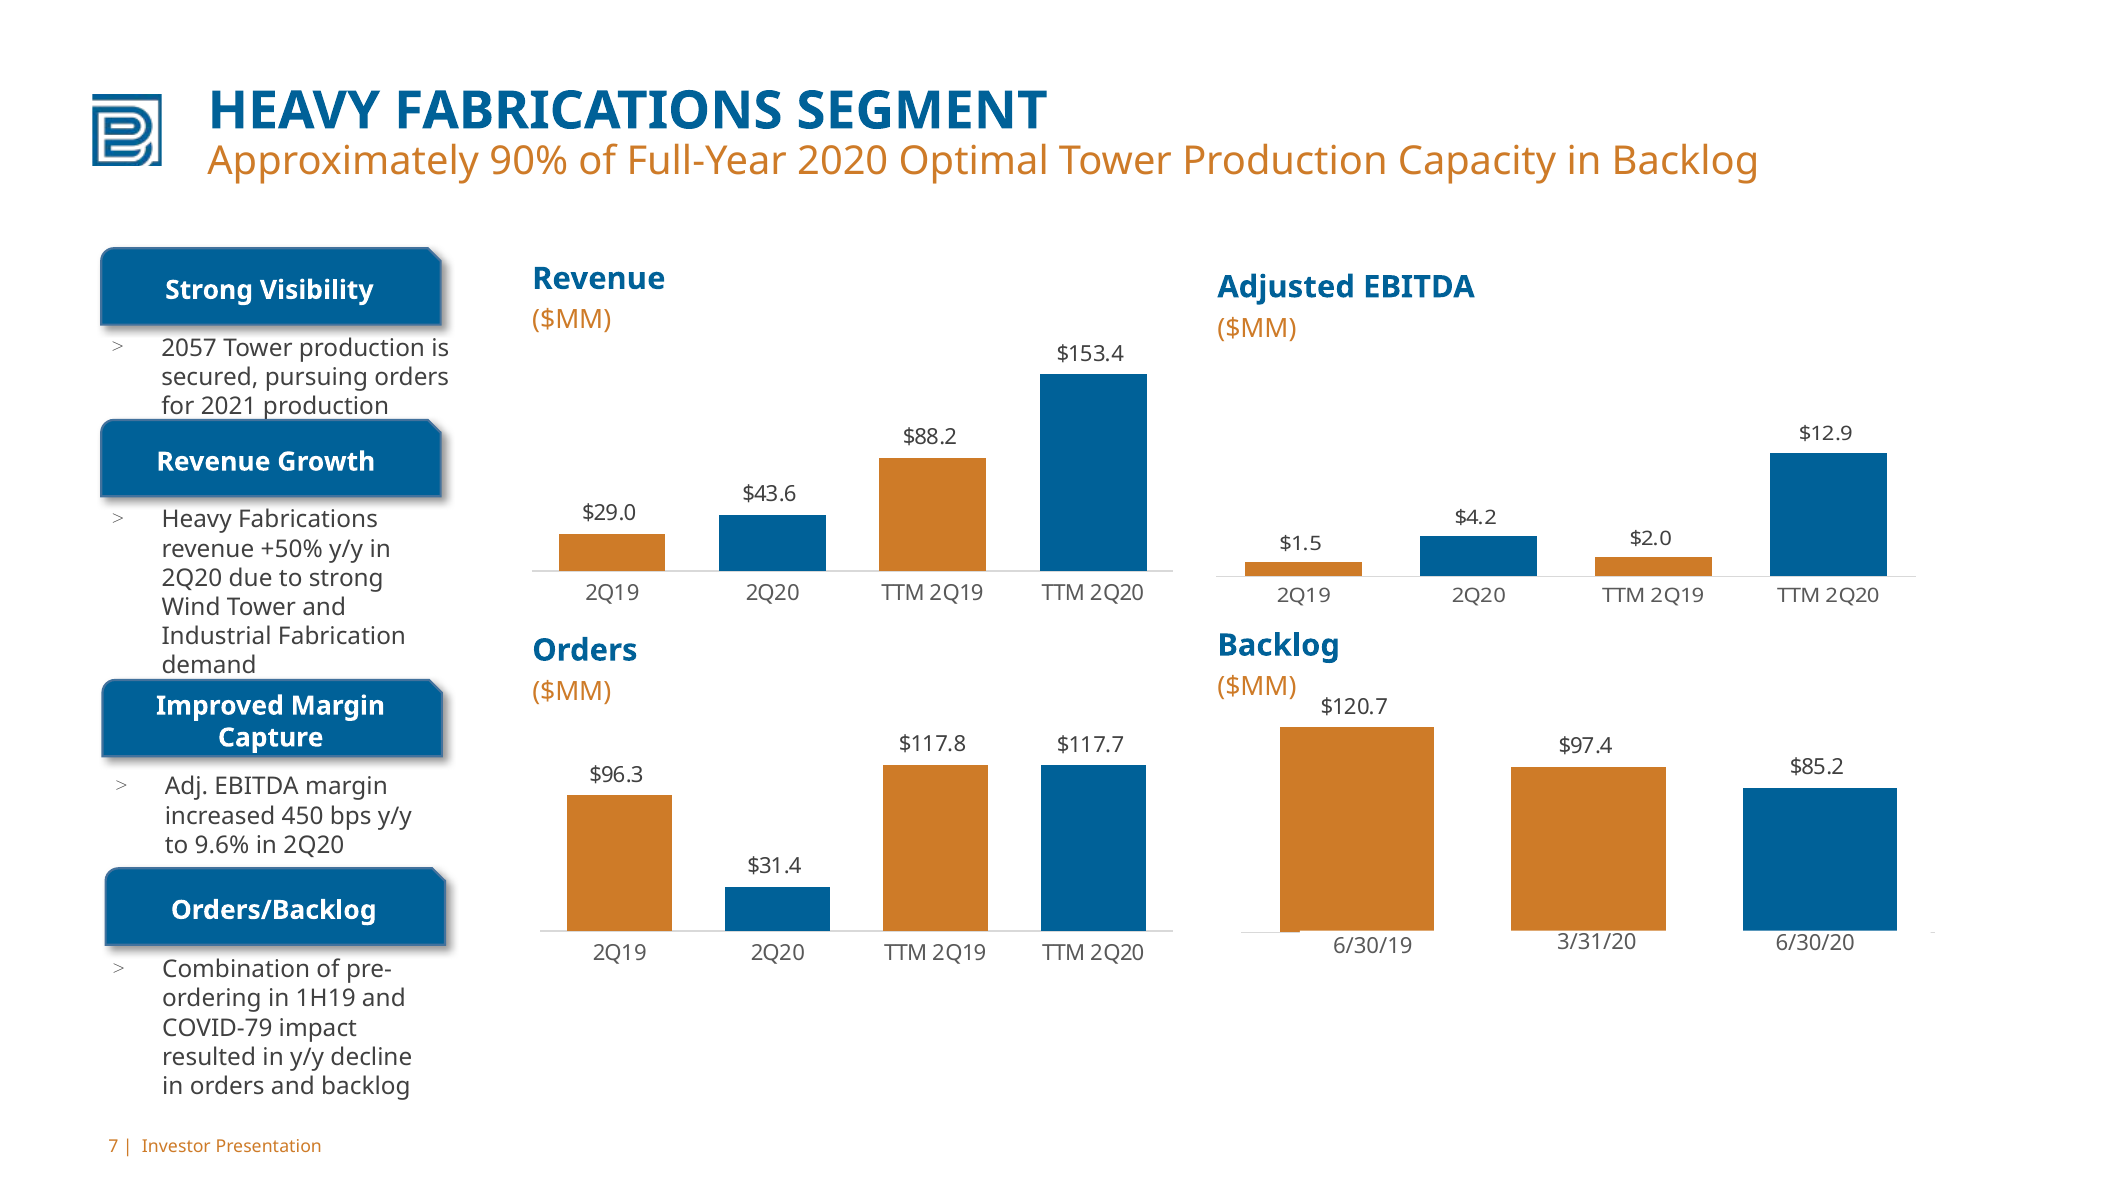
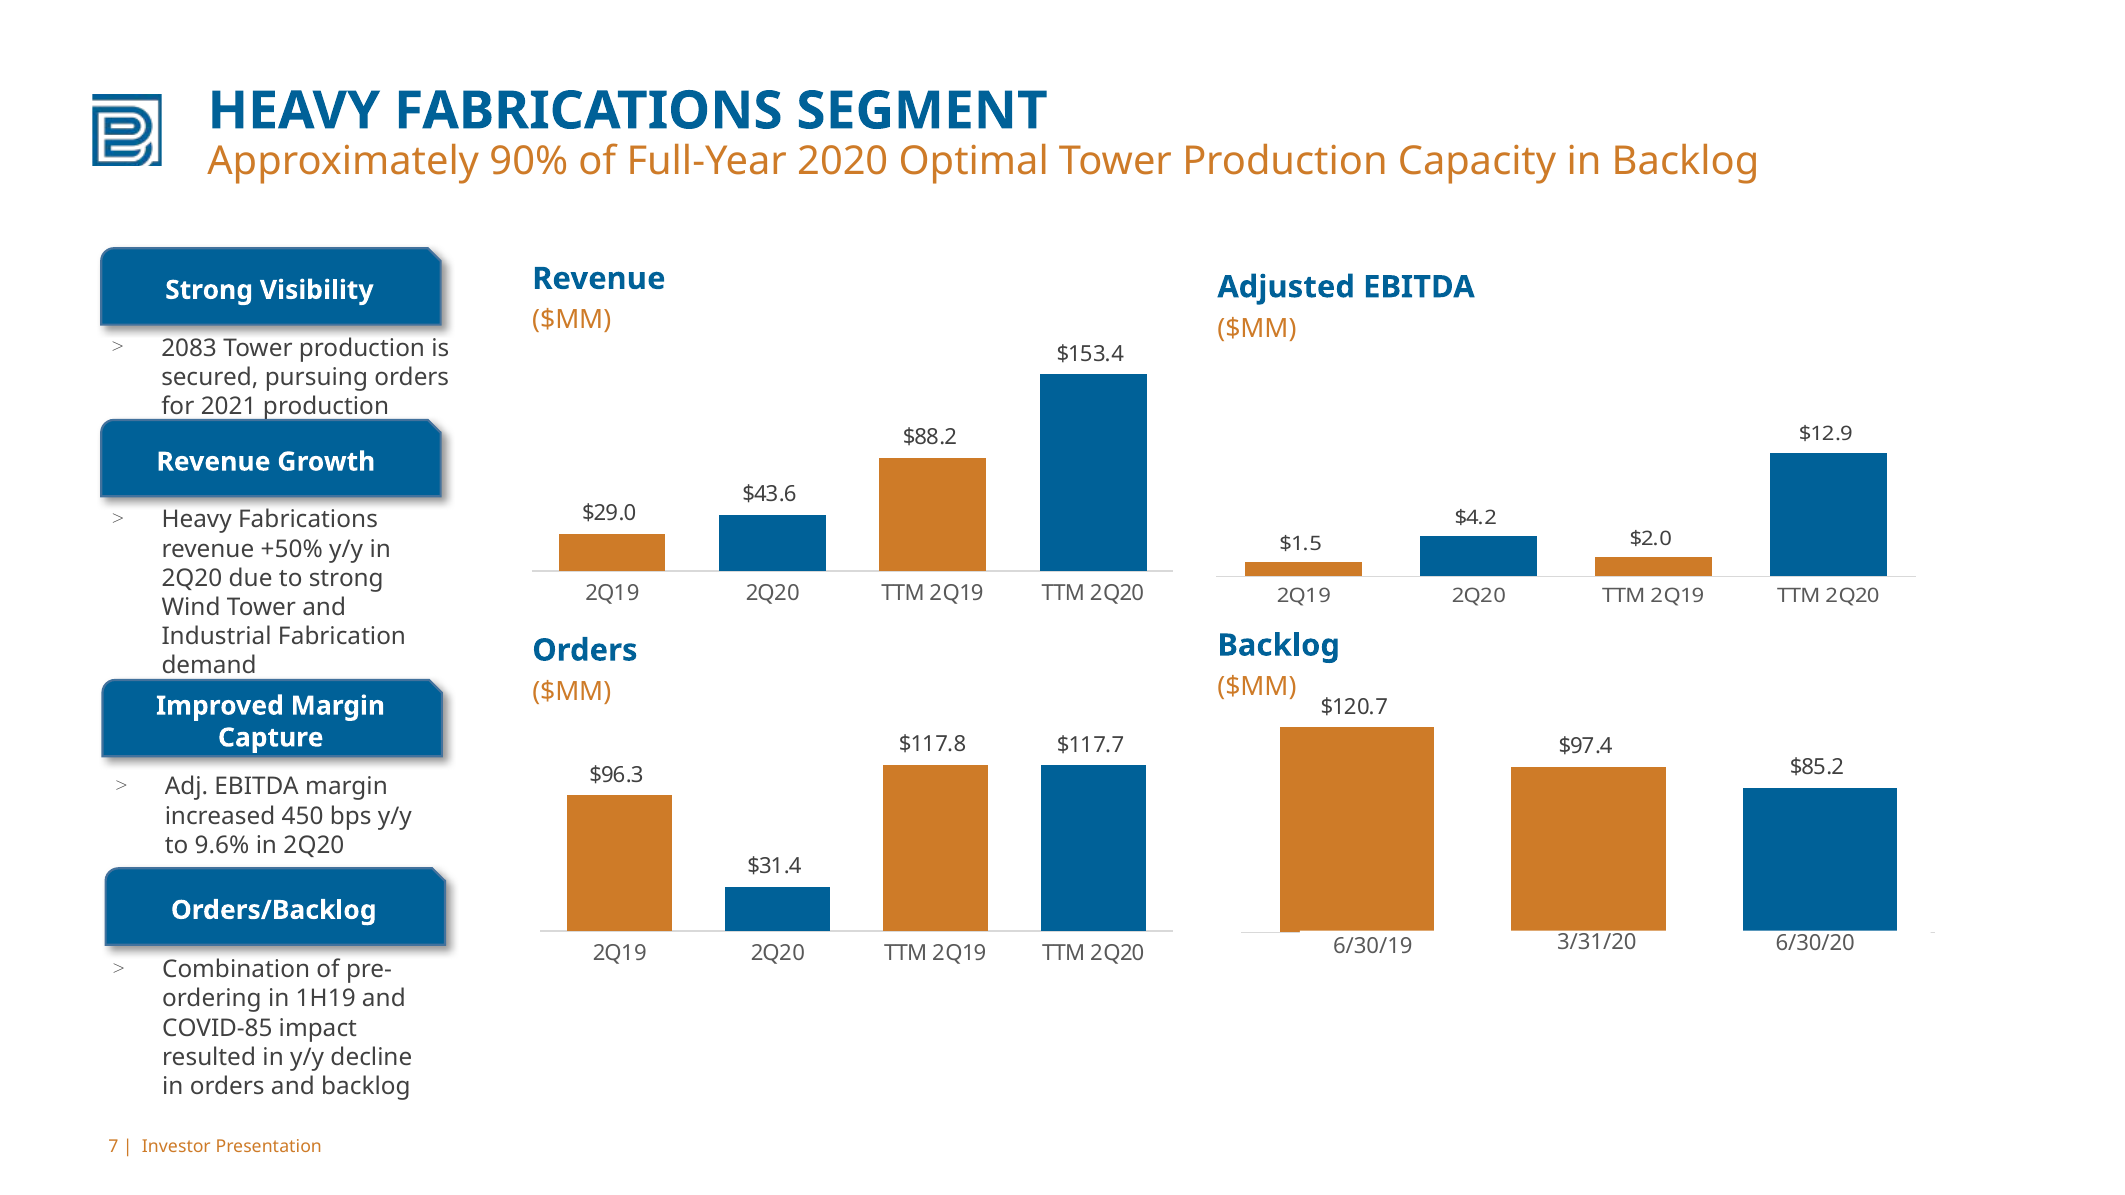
2057: 2057 -> 2083 (189, 348)
COVID-79: COVID-79 -> COVID-85 (217, 1028)
